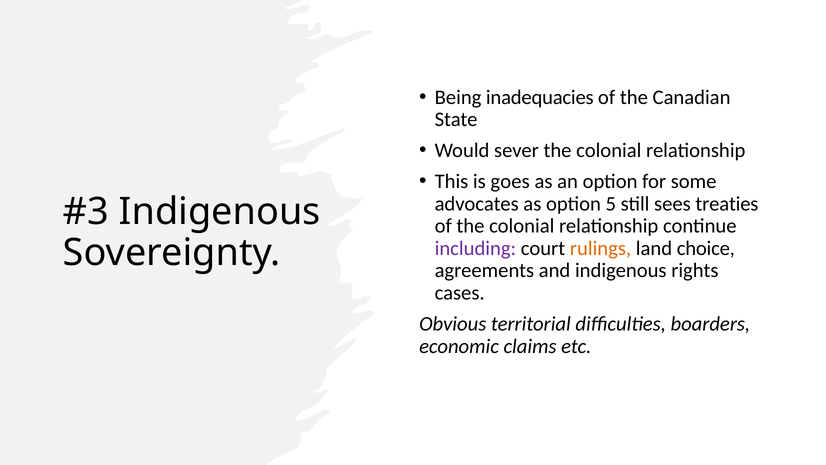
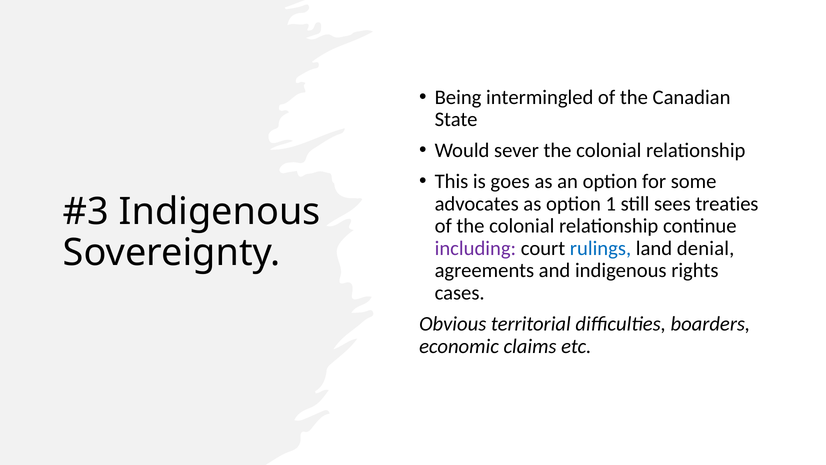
inadequacies: inadequacies -> intermingled (540, 97)
5: 5 -> 1 (611, 204)
rulings colour: orange -> blue (601, 248)
choice: choice -> denial (706, 248)
